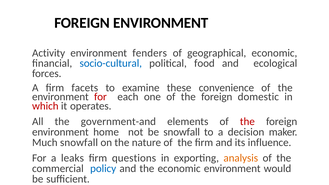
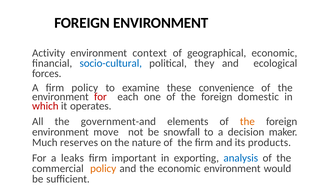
fenders: fenders -> context (150, 53)
food: food -> they (204, 63)
firm facets: facets -> policy (85, 88)
the colour: red -> orange (247, 122)
home: home -> move (106, 132)
Much snowfall: snowfall -> reserves (79, 143)
influence: influence -> products (269, 143)
questions: questions -> important (134, 158)
analysis colour: orange -> blue (241, 158)
policy colour: blue -> orange (103, 169)
